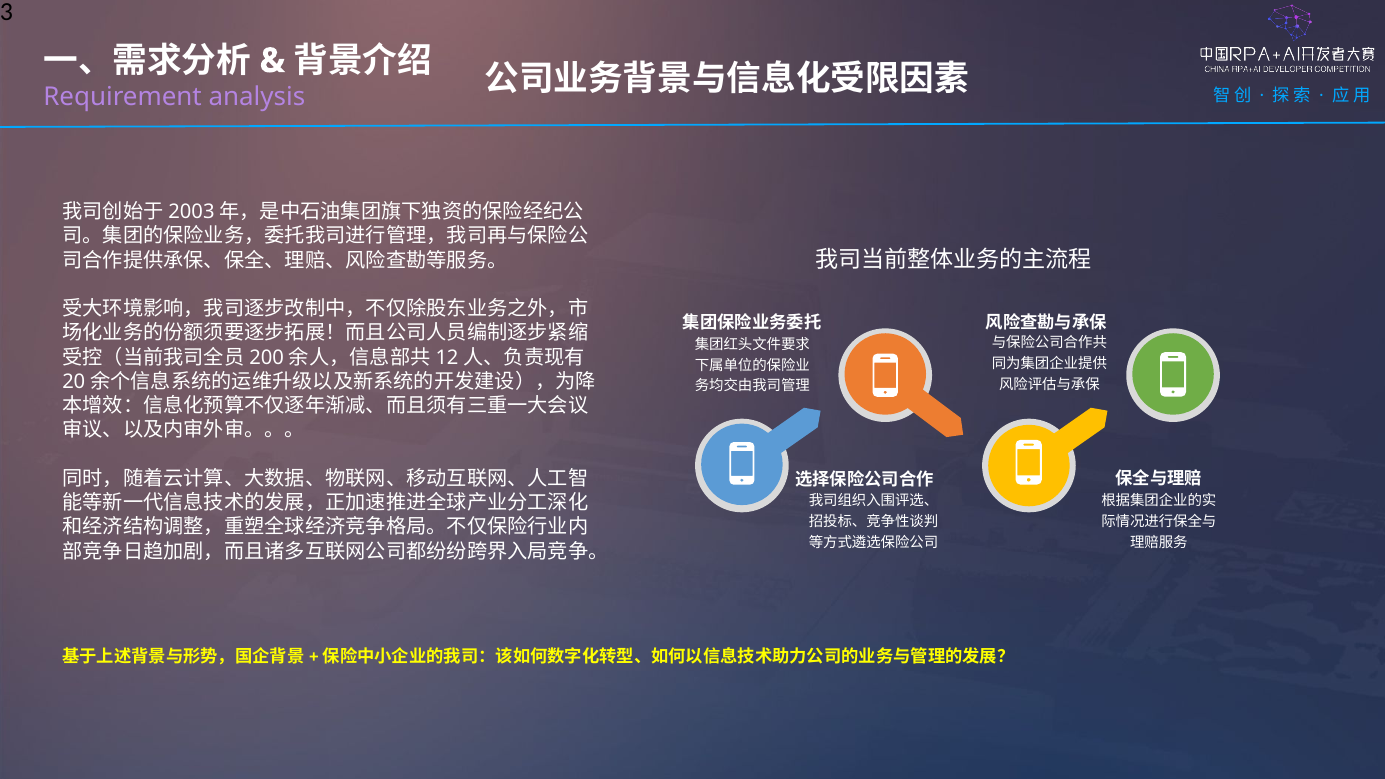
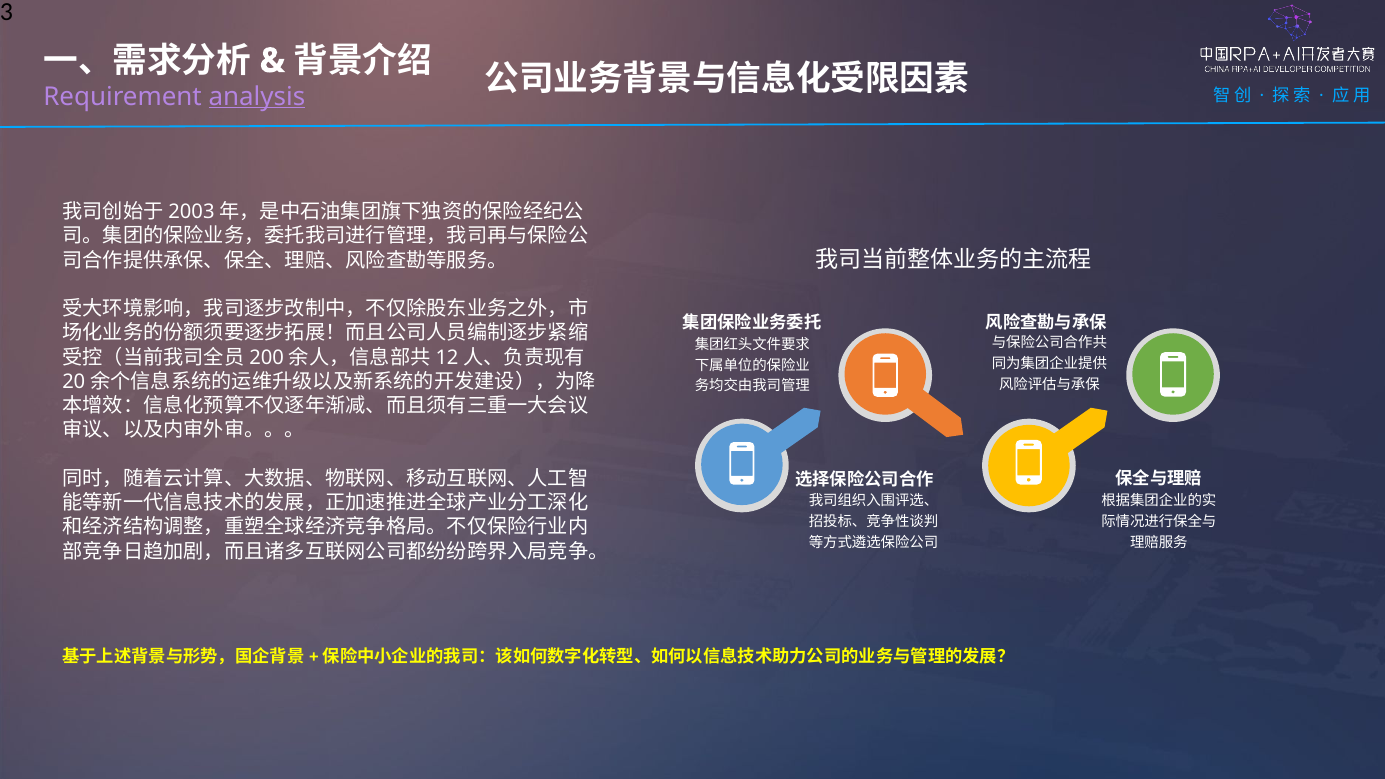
analysis underline: none -> present (257, 96)
